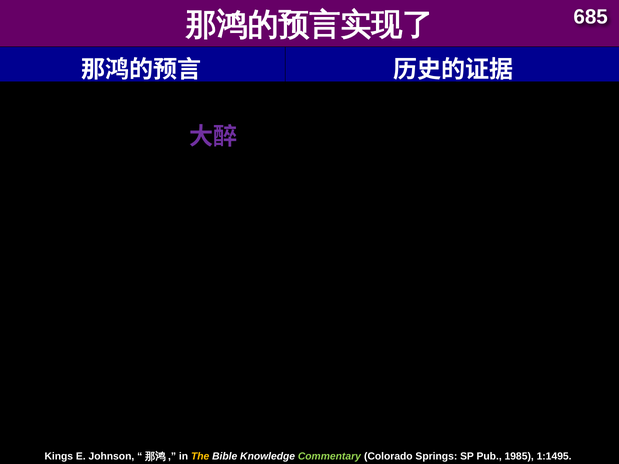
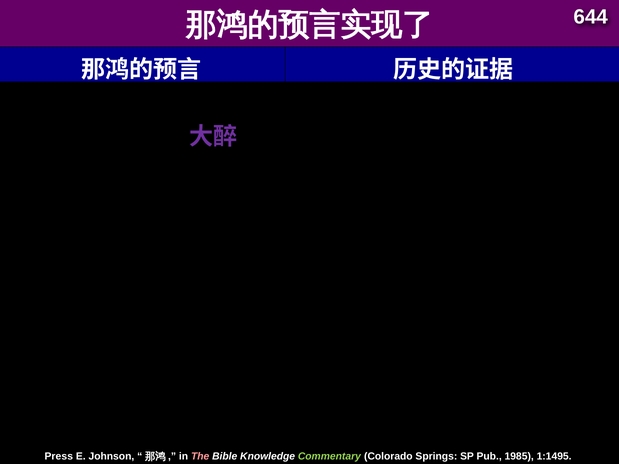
685: 685 -> 644 (591, 17)
Kings: Kings -> Press (59, 457)
The colour: yellow -> pink (200, 457)
